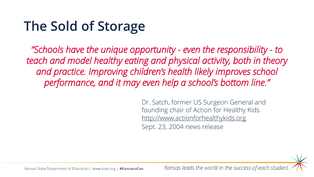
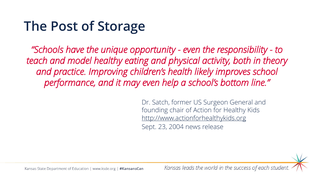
Sold: Sold -> Post (64, 26)
